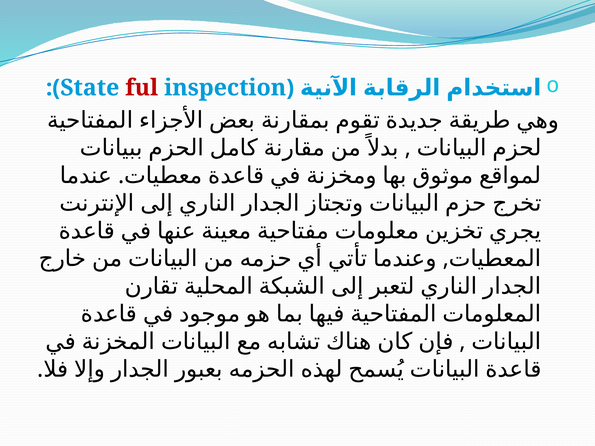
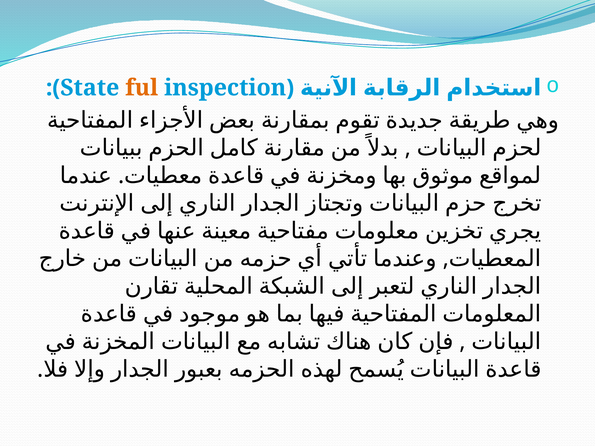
ful colour: red -> orange (142, 88)
